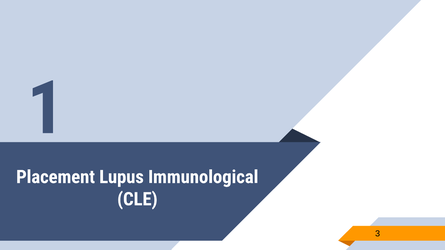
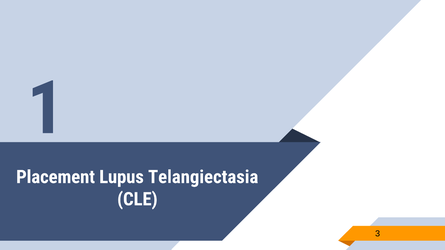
Immunological: Immunological -> Telangiectasia (203, 177)
